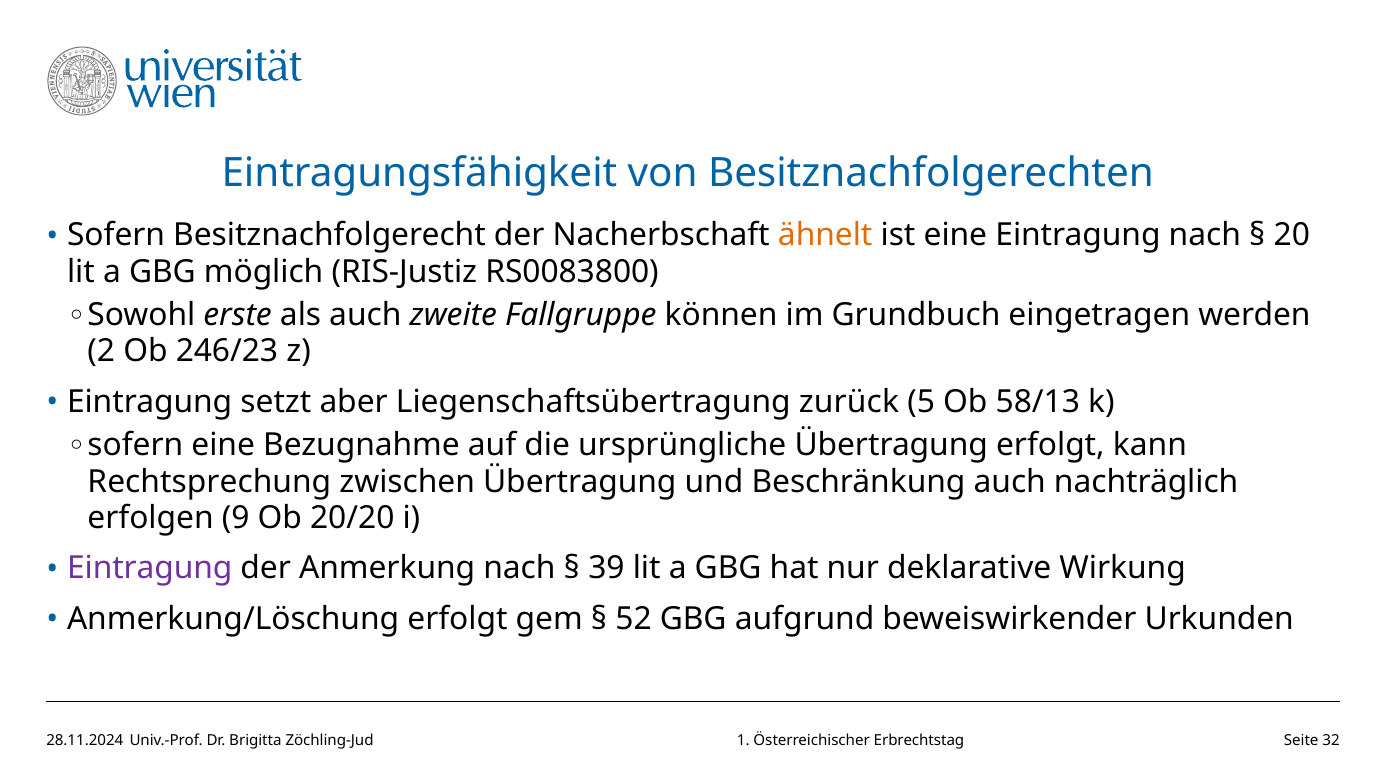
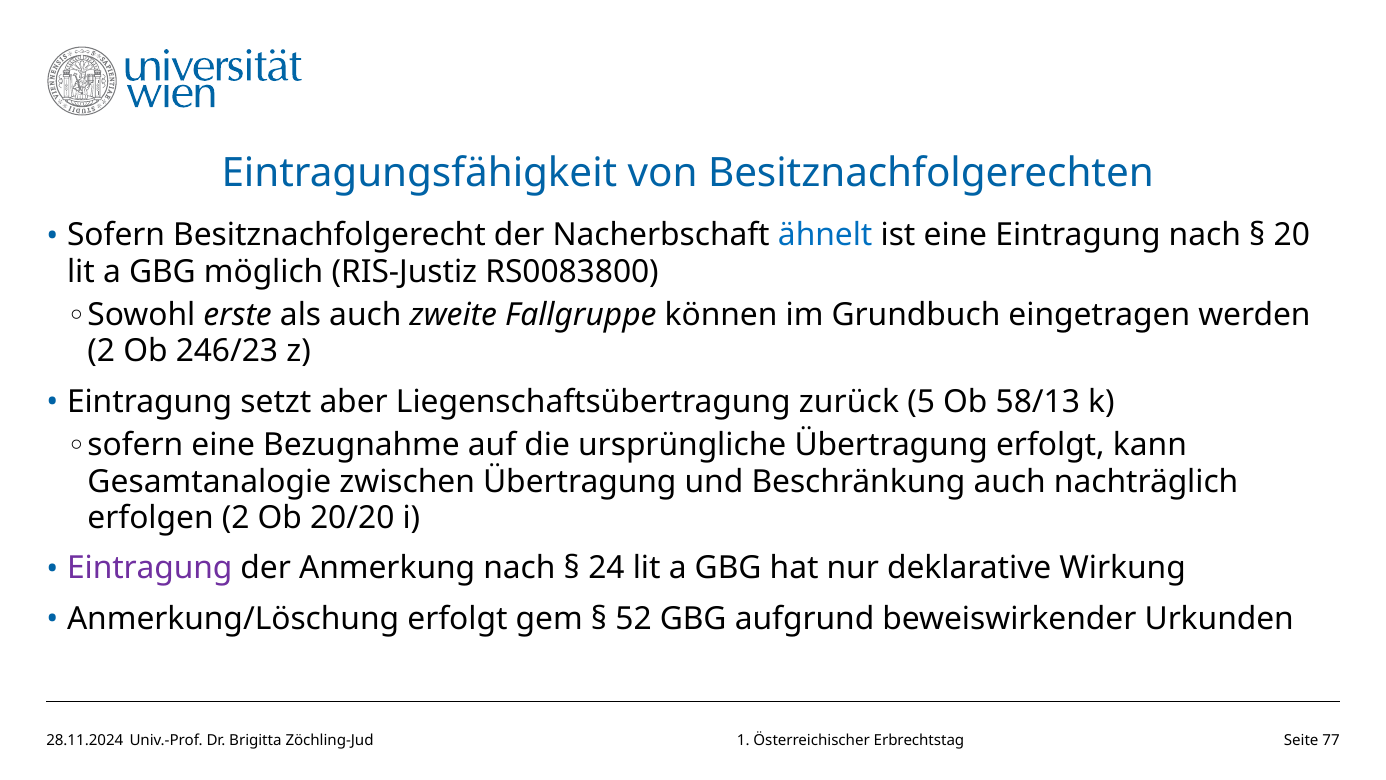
ähnelt colour: orange -> blue (825, 235)
Rechtsprechung: Rechtsprechung -> Gesamtanalogie (209, 481)
erfolgen 9: 9 -> 2 (236, 517)
39: 39 -> 24 (606, 568)
32: 32 -> 77 (1331, 740)
